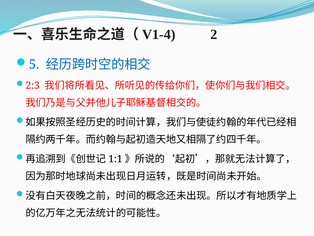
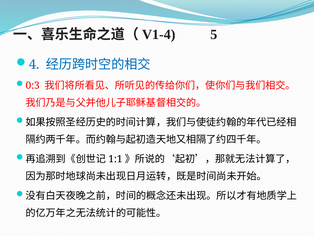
2: 2 -> 5 (214, 34)
5: 5 -> 4 (34, 64)
2:3: 2:3 -> 0:3 (33, 85)
